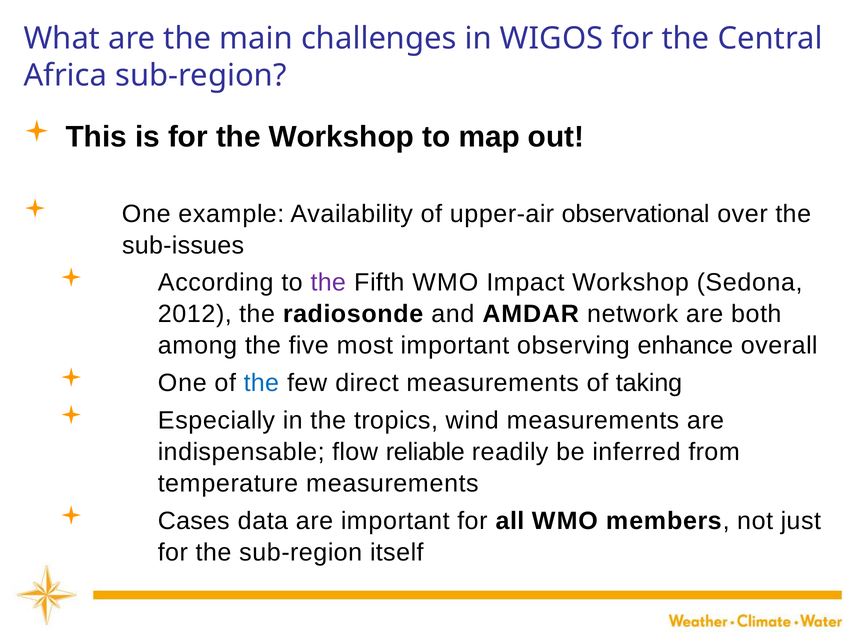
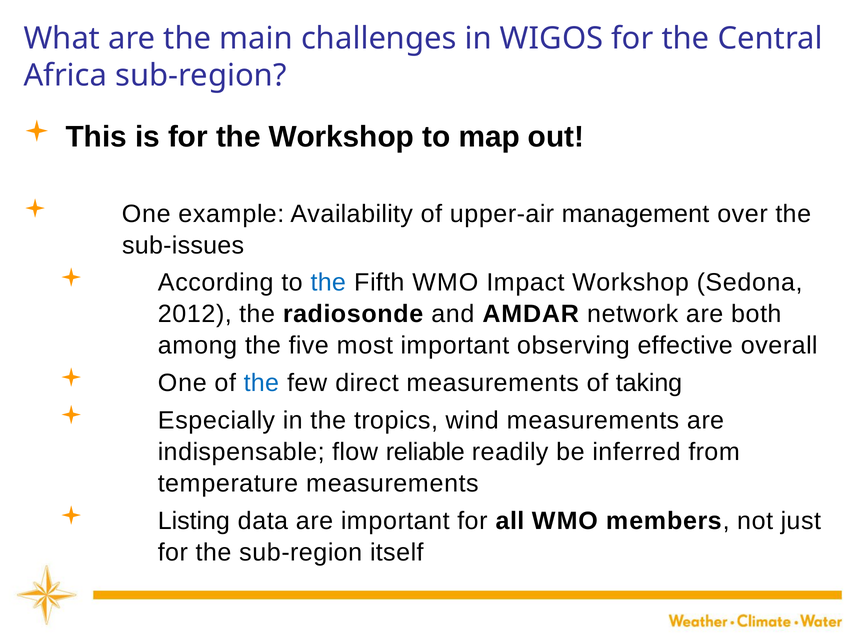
observational: observational -> management (635, 214)
the colour: purple -> blue (328, 283)
enhance: enhance -> effective (685, 346)
Cases: Cases -> Listing (194, 521)
